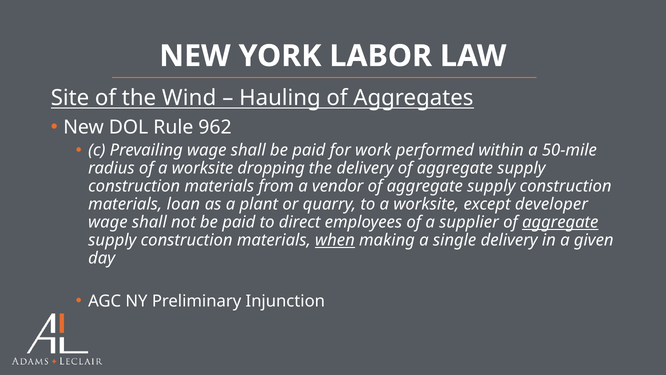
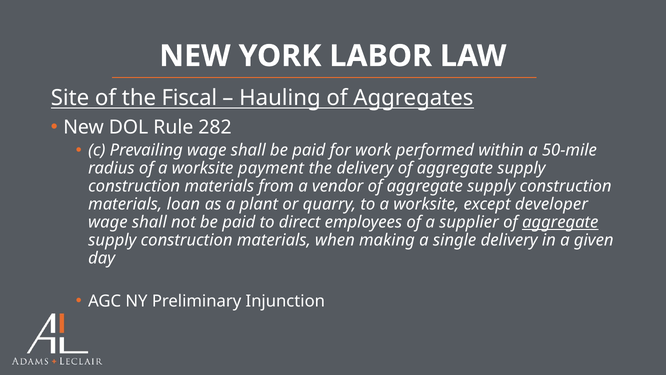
Wind: Wind -> Fiscal (189, 98)
962: 962 -> 282 (215, 127)
dropping: dropping -> payment (271, 168)
when underline: present -> none (335, 240)
